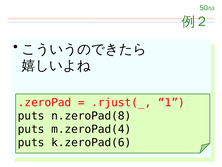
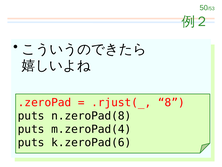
1: 1 -> 8 (171, 102)
